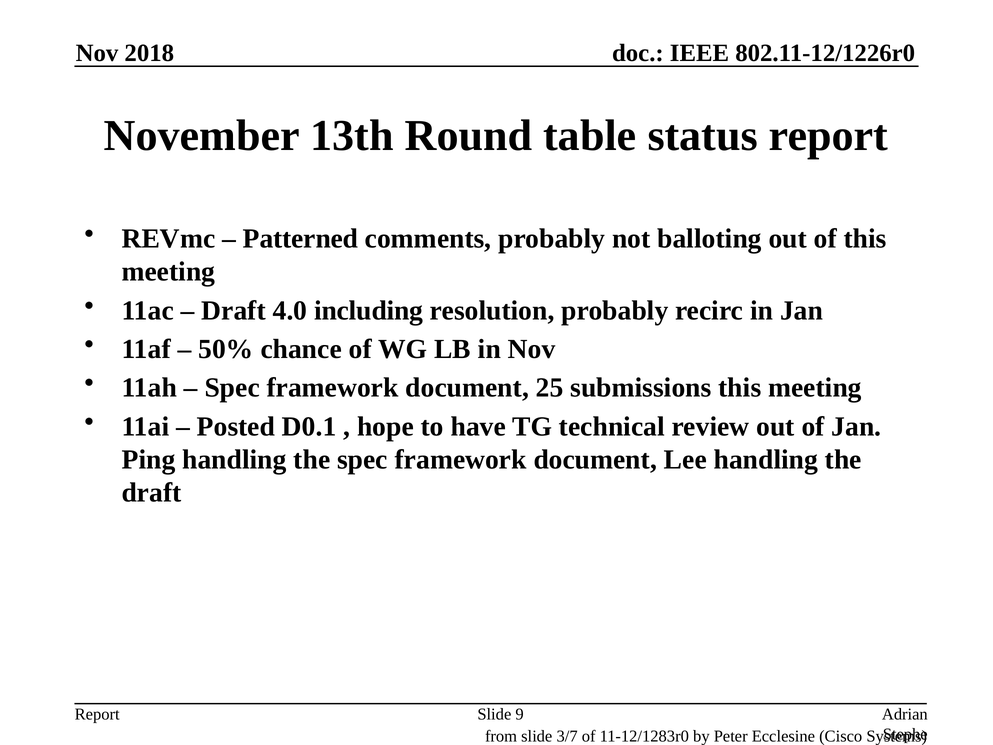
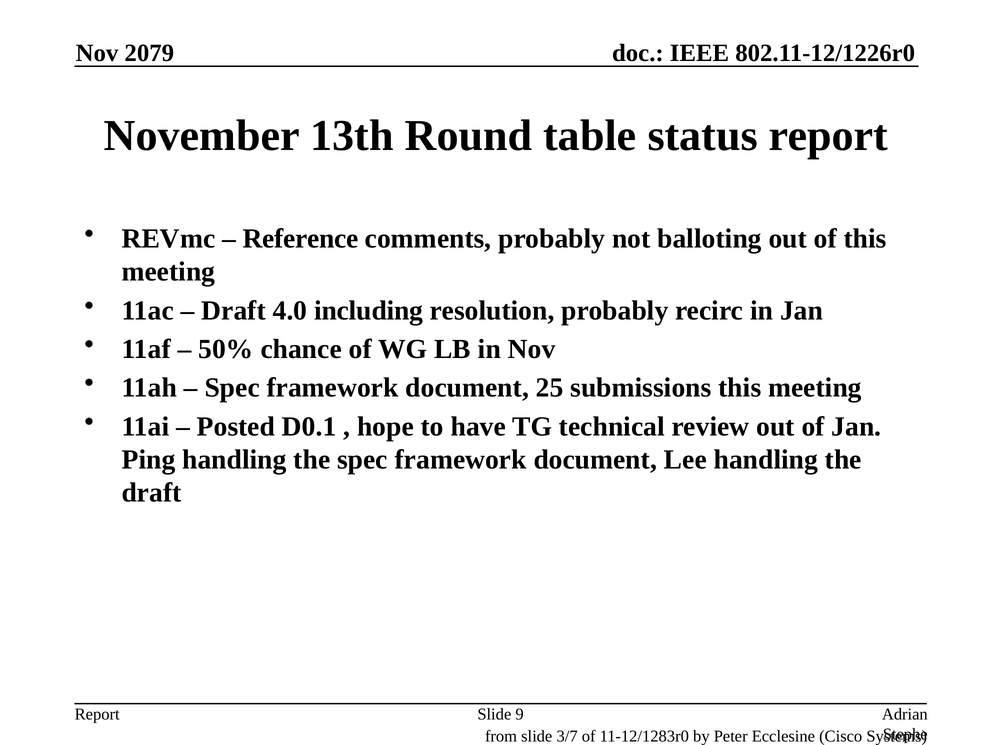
2018: 2018 -> 2079 (149, 53)
Patterned: Patterned -> Reference (301, 239)
